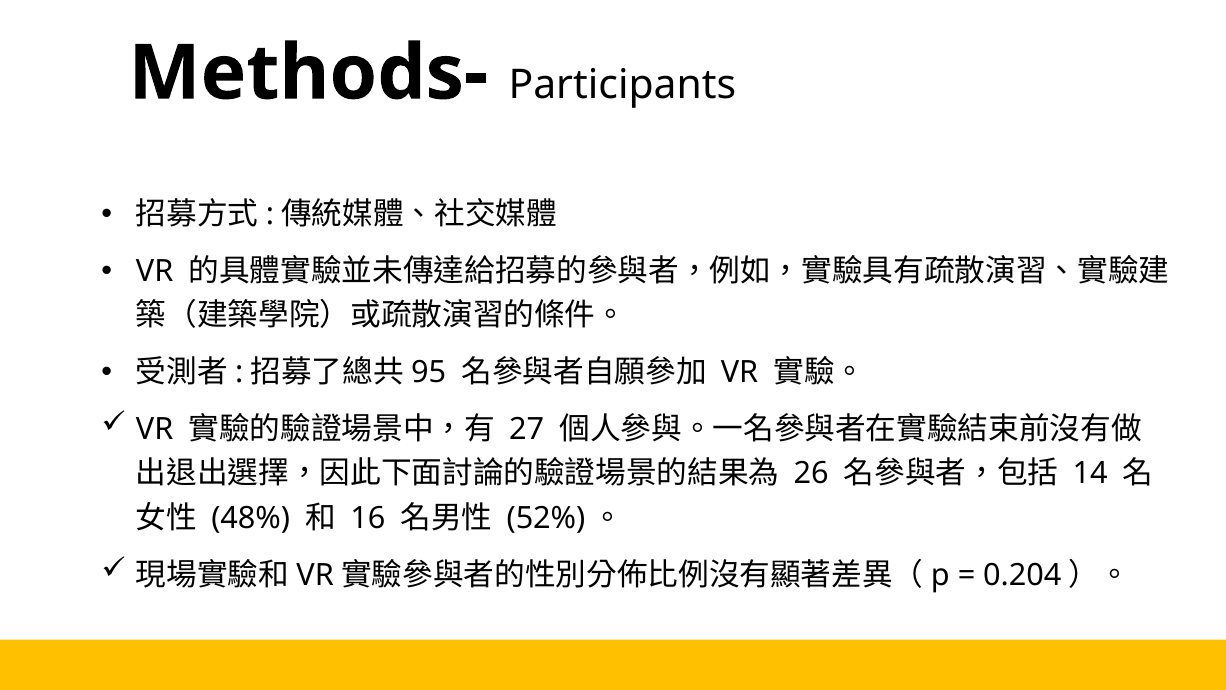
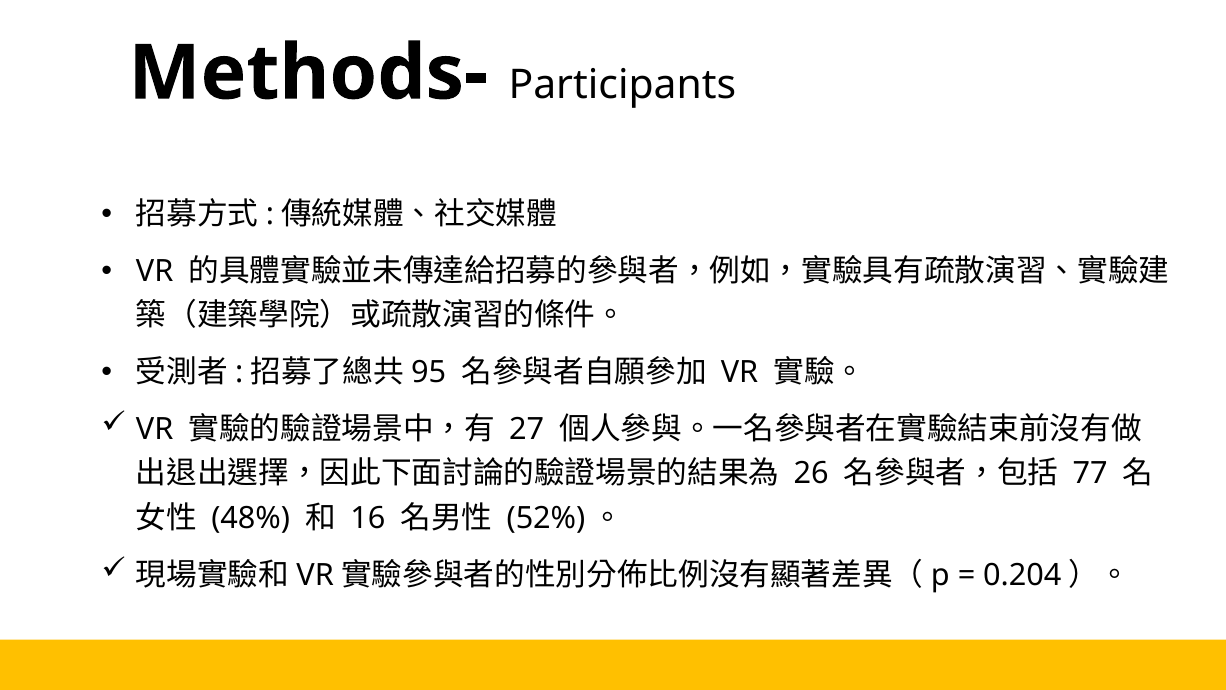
14: 14 -> 77 (1090, 474)
